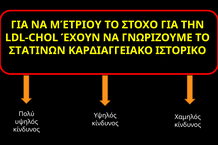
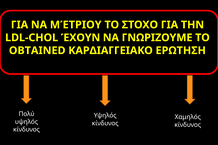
ΣΤΑΤΙΝΩΝ: ΣΤΑΤΙΝΩΝ -> OBTAINED (37, 51)
ΙΣΤΟΡΙΚΟ: ΙΣΤΟΡΙΚΟ -> ΕΡΩΤΗΣΗ (181, 51)
